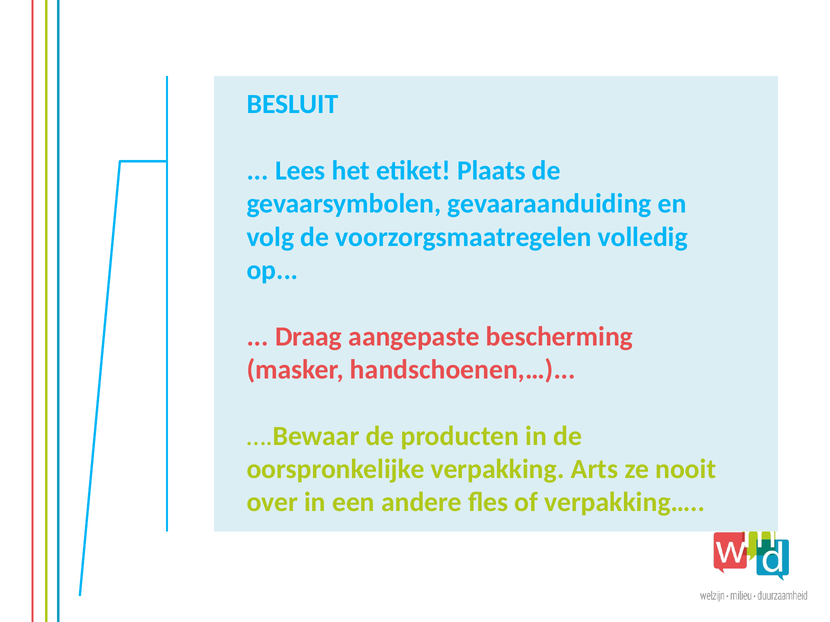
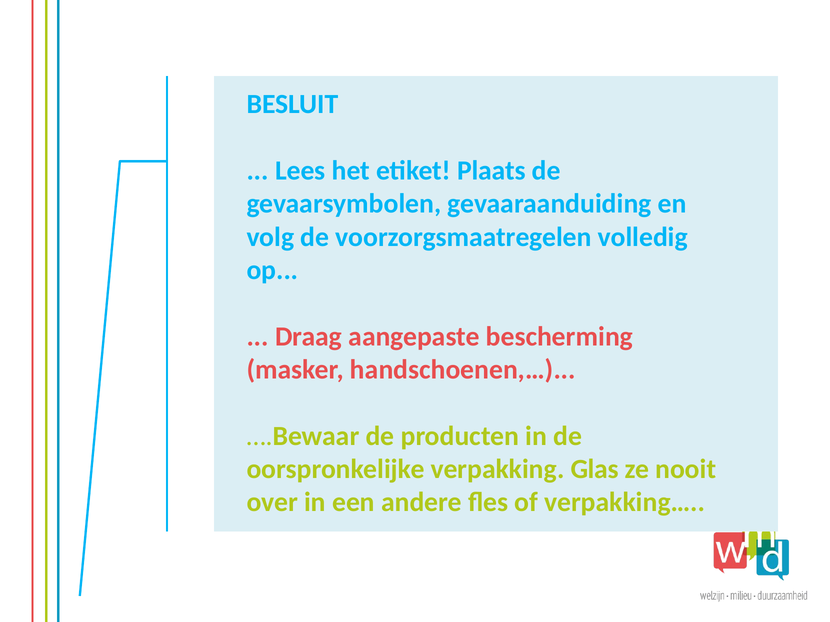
Arts: Arts -> Glas (595, 470)
